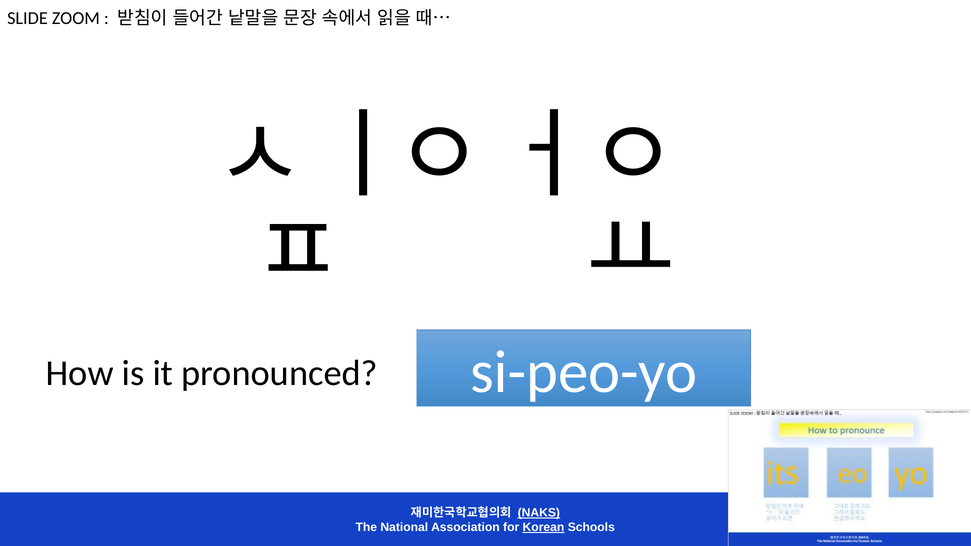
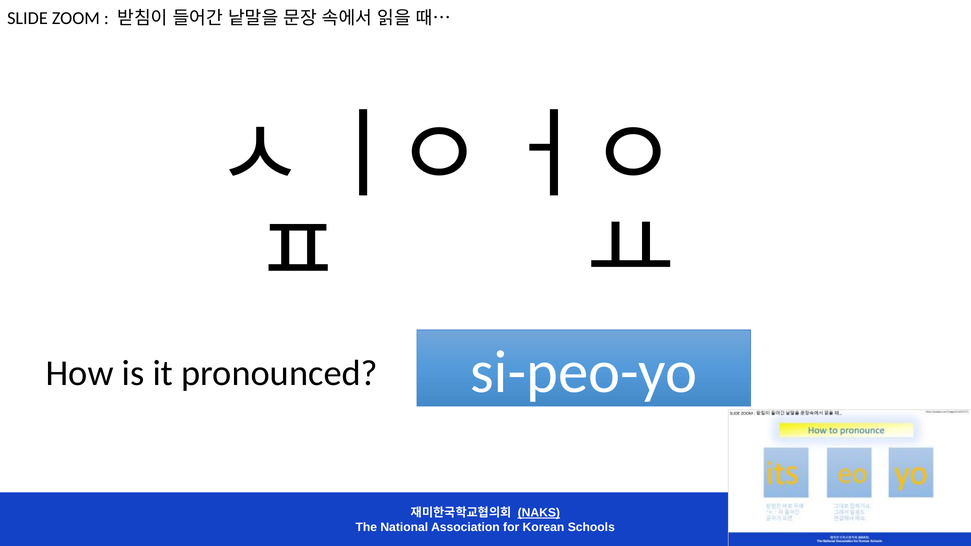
Korean underline: present -> none (543, 527)
